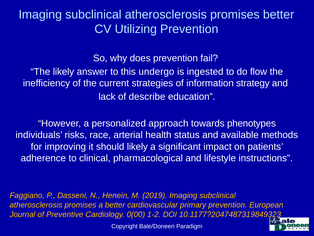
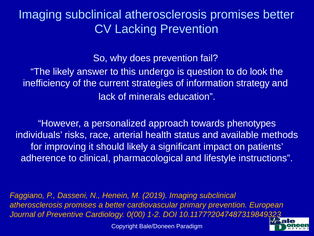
Utilizing: Utilizing -> Lacking (136, 29)
ingested: ingested -> question (205, 71)
flow: flow -> look (259, 71)
describe: describe -> minerals (147, 96)
